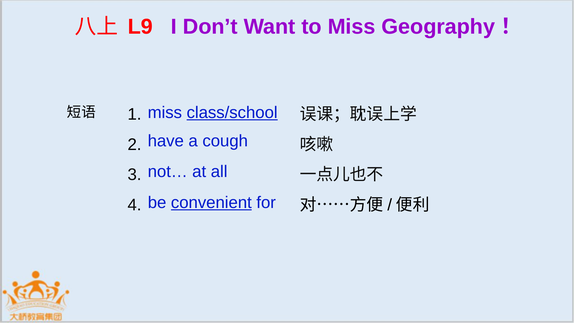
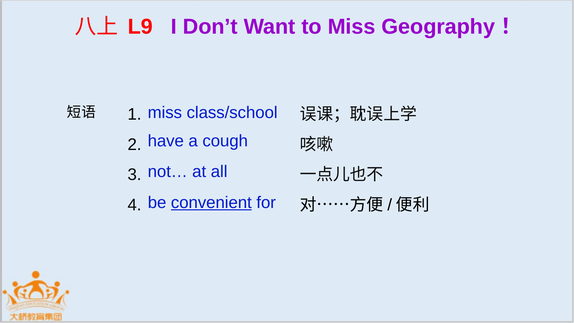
class/school underline: present -> none (232, 112)
